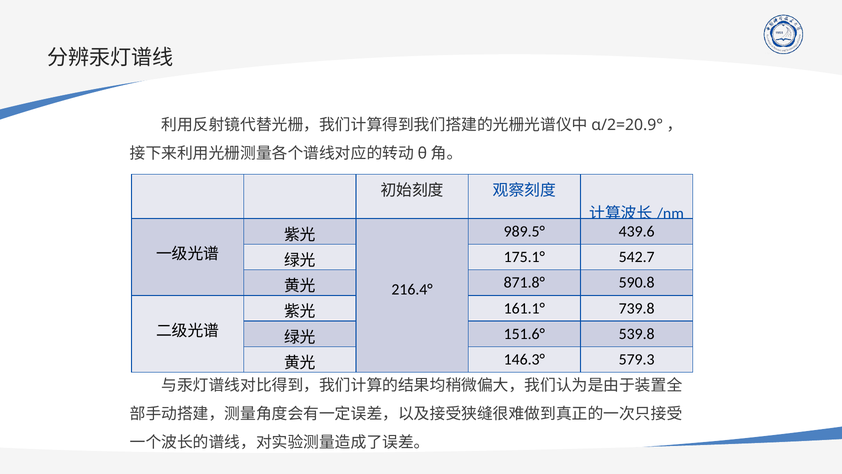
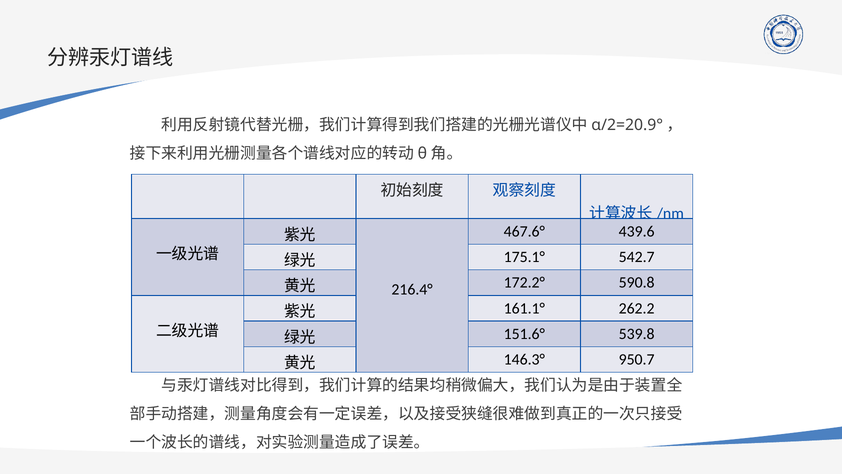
989.5°: 989.5° -> 467.6° (524, 231)
871.8°: 871.8° -> 172.2° (524, 283)
739.8: 739.8 -> 262.2 (637, 308)
579.3: 579.3 -> 950.7 (637, 359)
